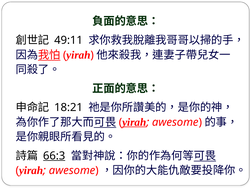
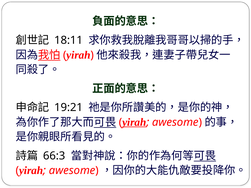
49:11: 49:11 -> 18:11 (69, 40)
18:21: 18:21 -> 19:21 (69, 108)
66:3 underline: present -> none (54, 156)
